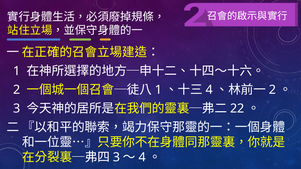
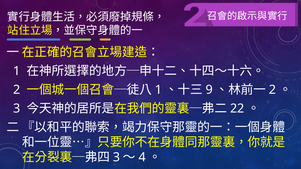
4: 4 -> 9 (209, 90)
